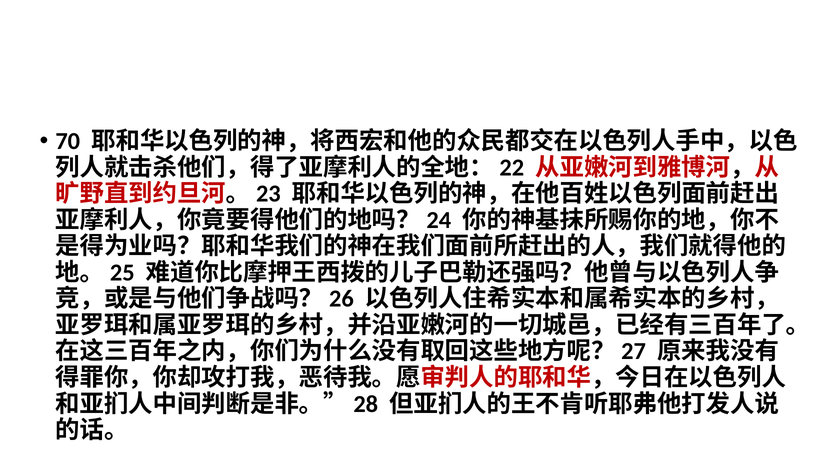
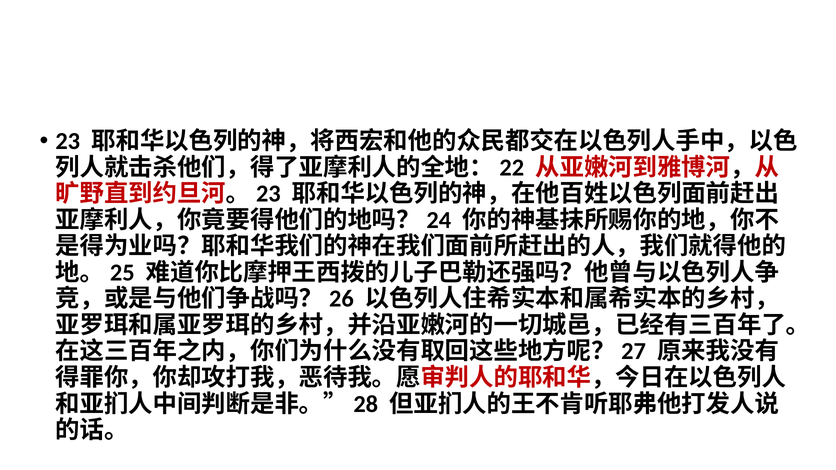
70: 70 -> 23 (68, 141)
